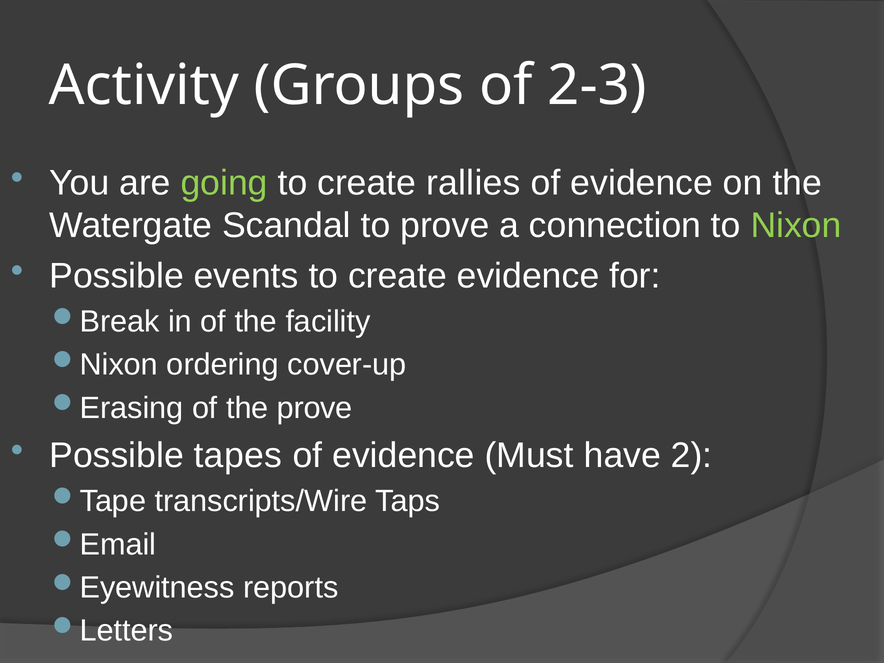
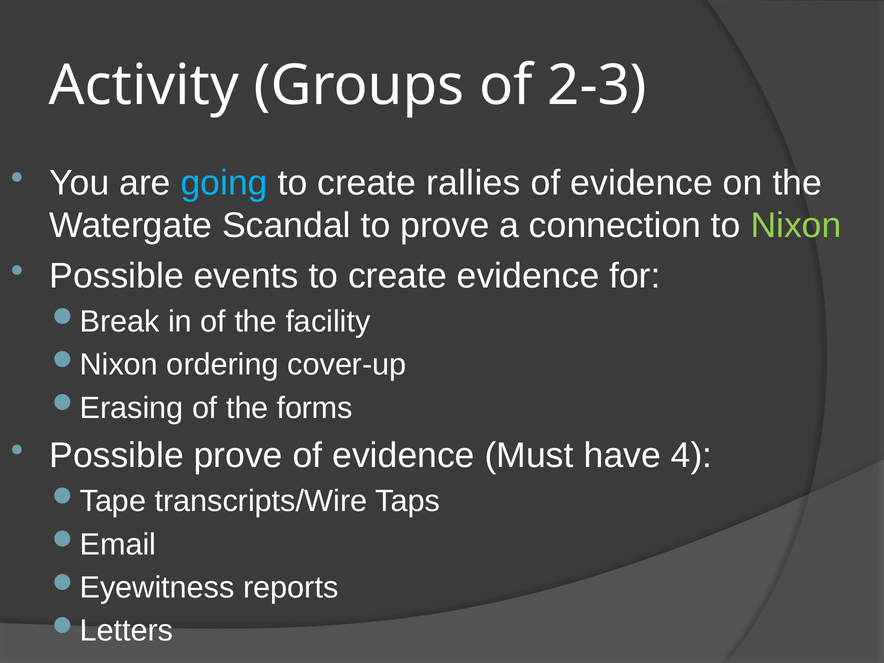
going colour: light green -> light blue (224, 183)
the prove: prove -> forms (315, 408)
Possible tapes: tapes -> prove (238, 455)
2: 2 -> 4 (692, 455)
